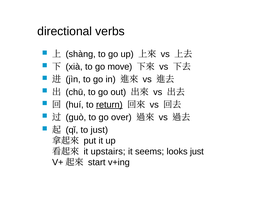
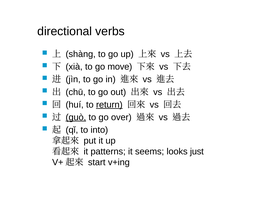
guò underline: none -> present (76, 117)
to just: just -> into (99, 130)
upstairs: upstairs -> patterns (108, 151)
